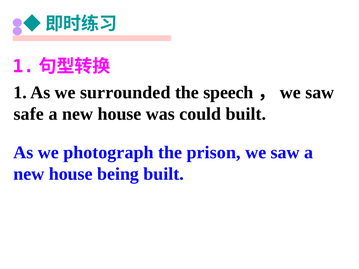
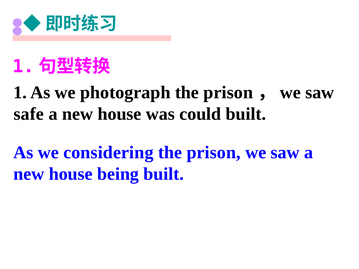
surrounded: surrounded -> photograph (125, 92)
speech: speech -> prison (228, 92)
photograph: photograph -> considering (108, 153)
